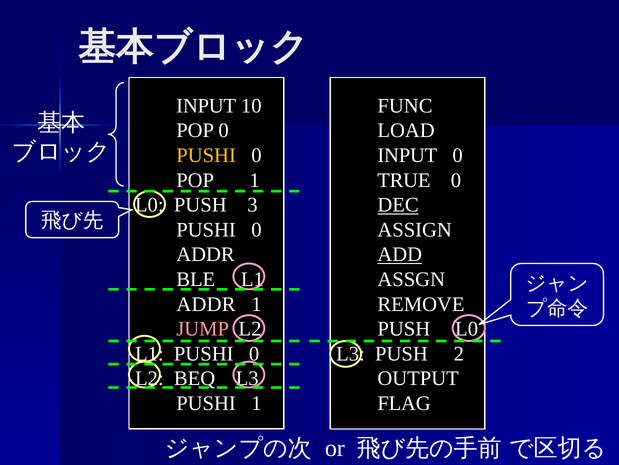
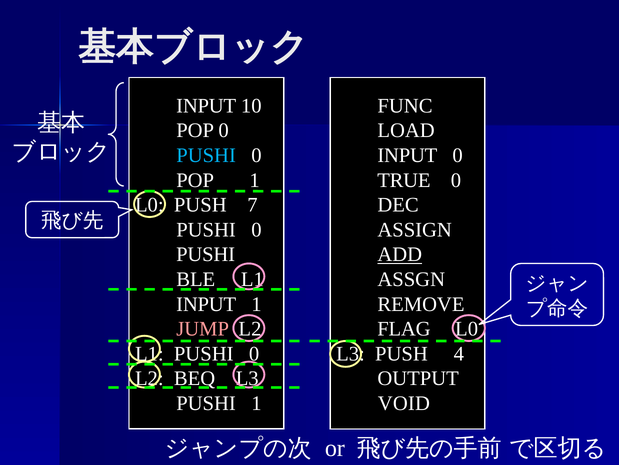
PUSHI colour: yellow -> light blue (206, 155)
3: 3 -> 7 (252, 205)
DEC underline: present -> none (398, 205)
ADDR: ADDR -> PUSHI (206, 254)
ADDR: ADDR -> INPUT (206, 304)
PUSH: PUSH -> FLAG (404, 329)
2: 2 -> 4 (459, 353)
FLAG: FLAG -> VOID (404, 403)
